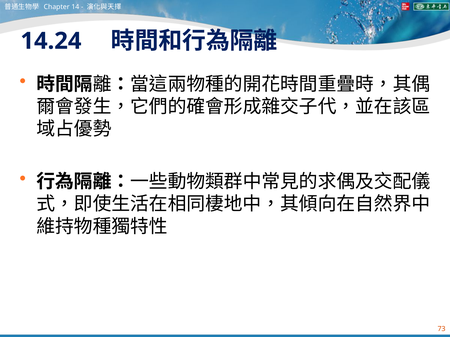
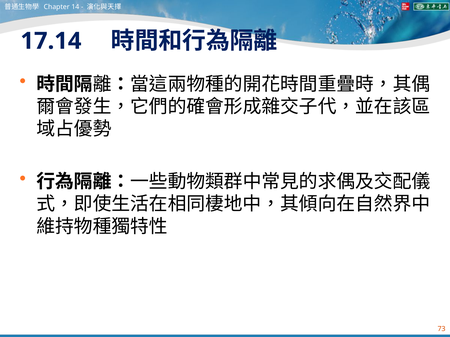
14.24: 14.24 -> 17.14 (51, 41)
